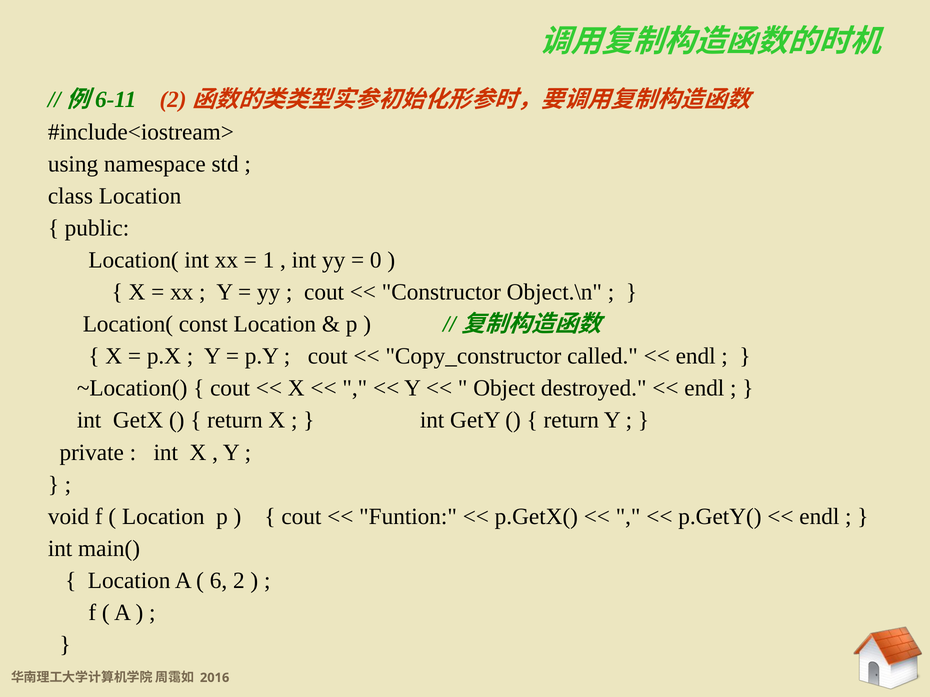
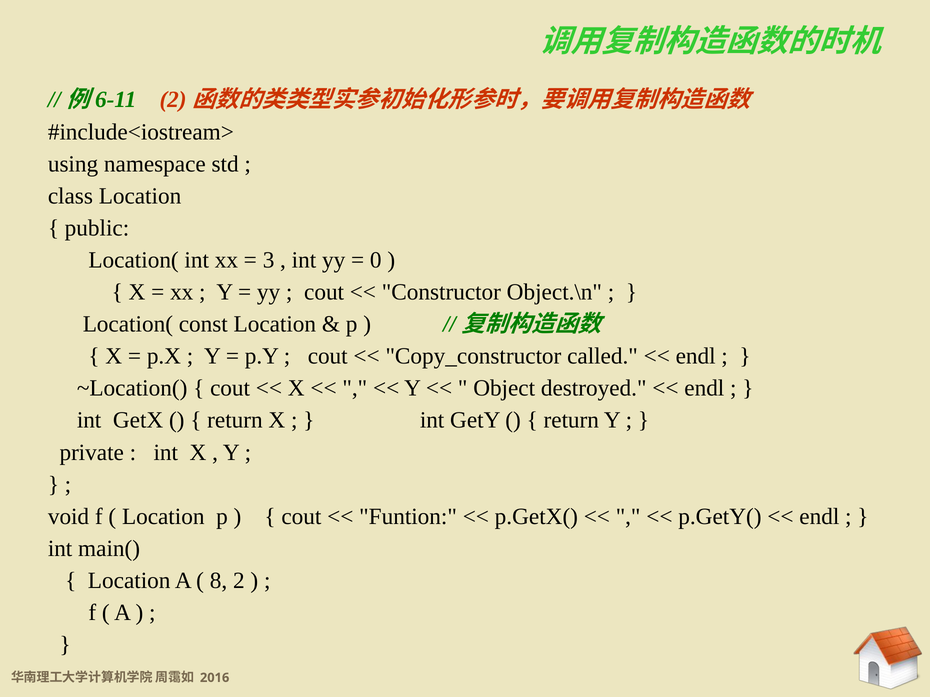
1: 1 -> 3 (269, 260)
6: 6 -> 8 (219, 581)
